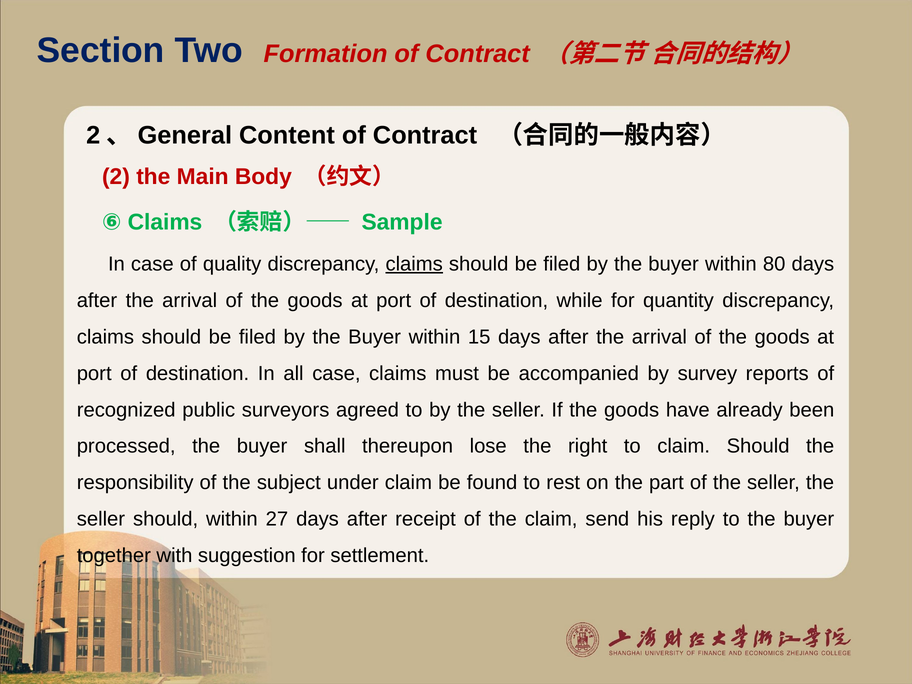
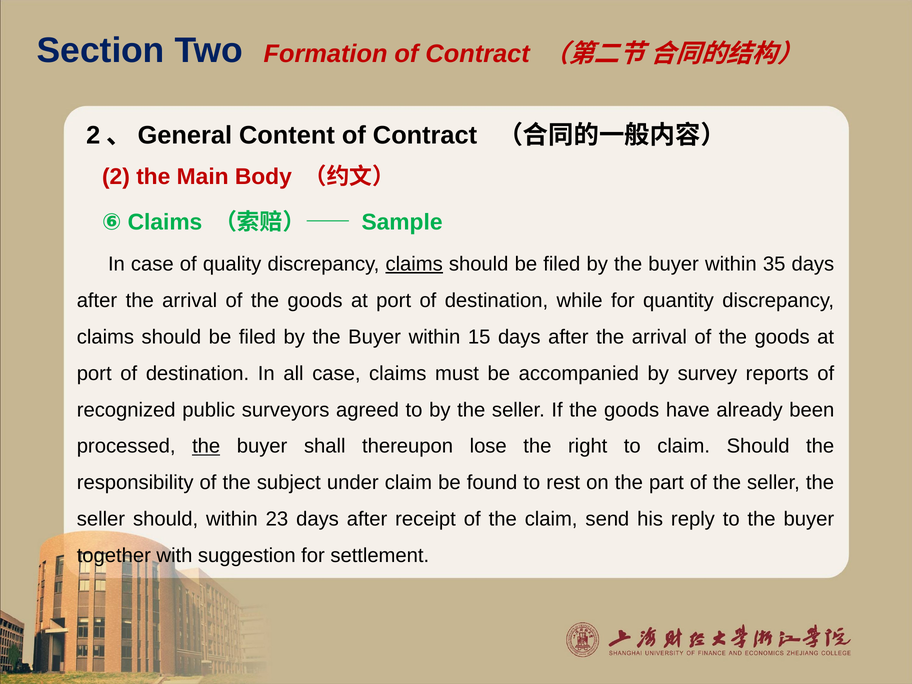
80: 80 -> 35 (774, 264)
the underline: none -> present (206, 446)
27: 27 -> 23 (277, 519)
